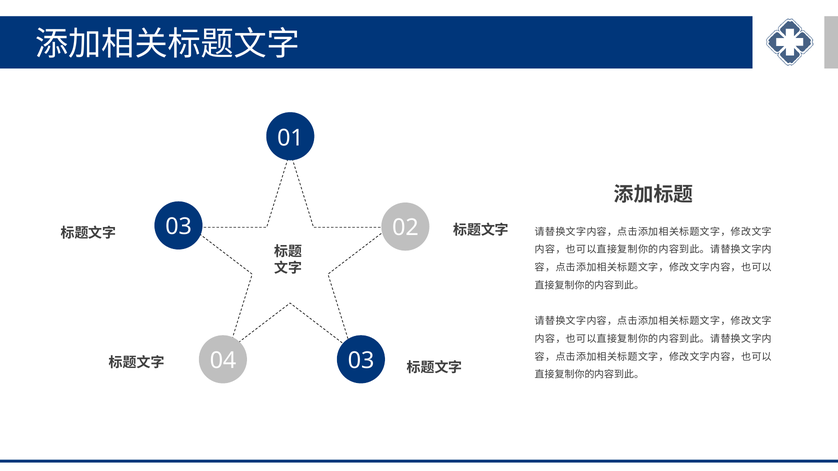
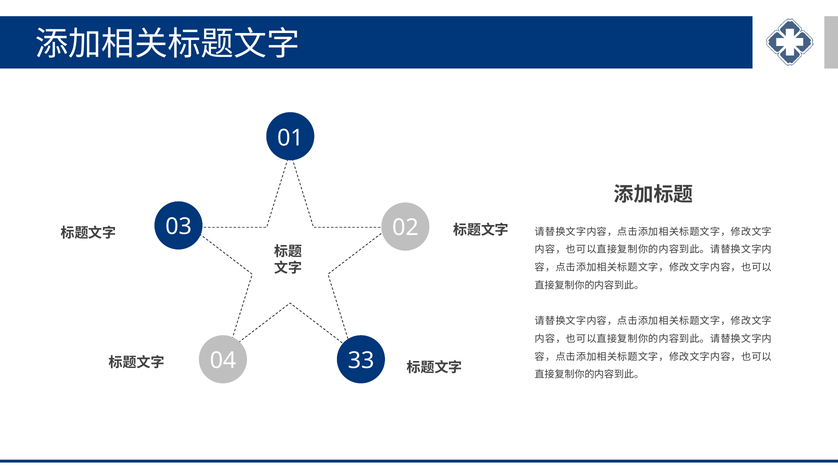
04 03: 03 -> 33 (361, 361)
